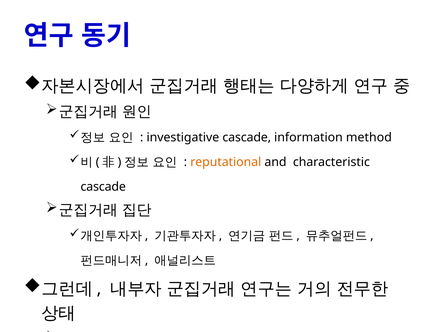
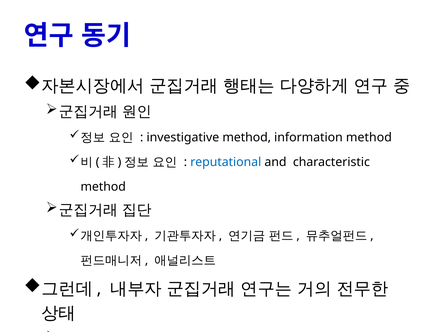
investigative cascade: cascade -> method (247, 137)
reputational colour: orange -> blue (226, 162)
cascade: cascade -> method (103, 186)
